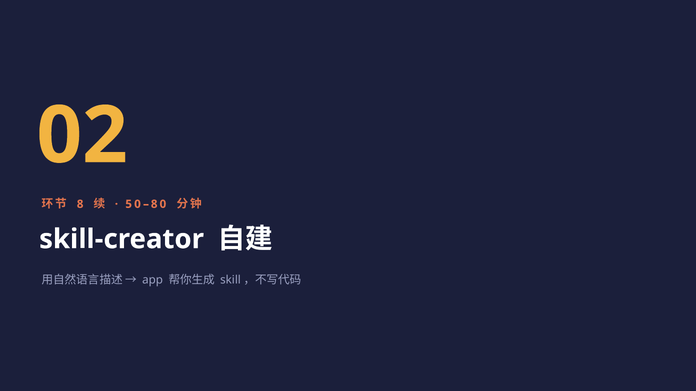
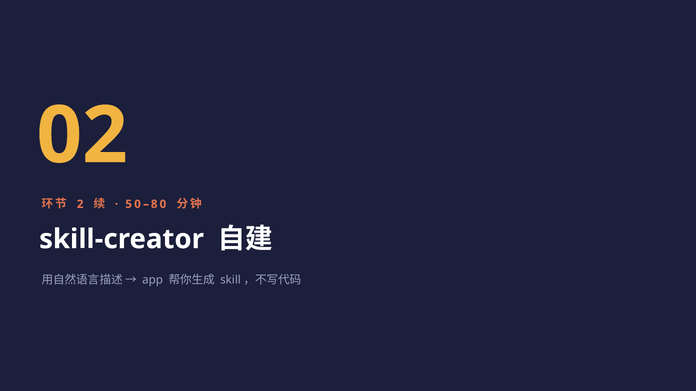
8: 8 -> 2 (80, 204)
